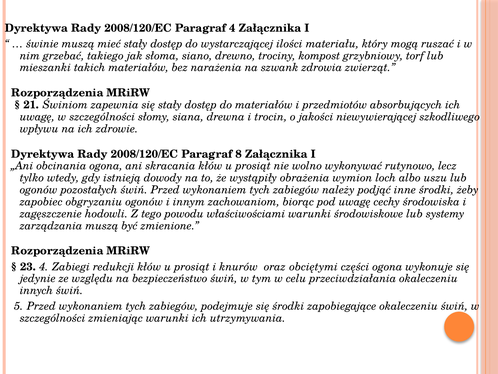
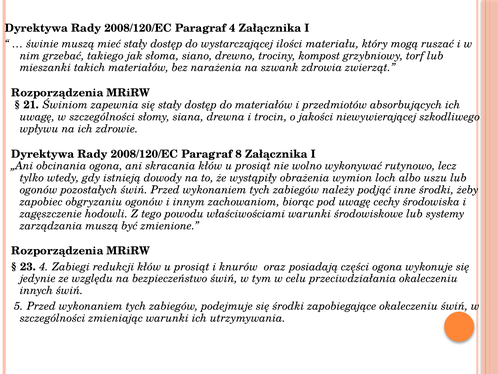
obciętymi: obciętymi -> posiadają (314, 266)
